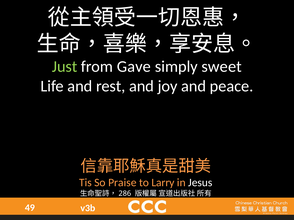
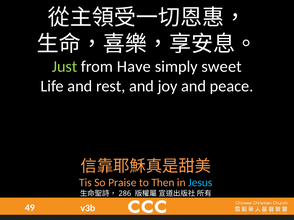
Gave: Gave -> Have (134, 67)
Larry: Larry -> Then (163, 183)
Jesus colour: white -> light blue (200, 183)
